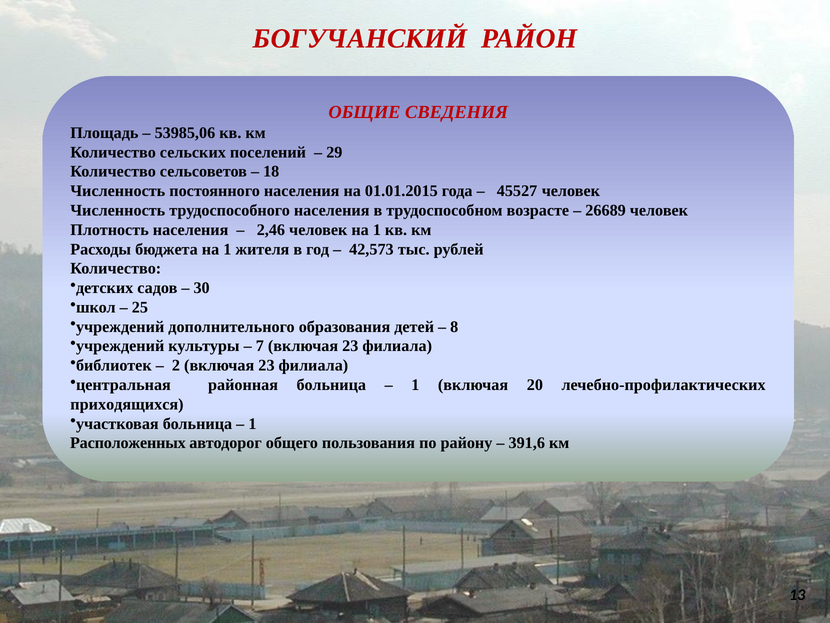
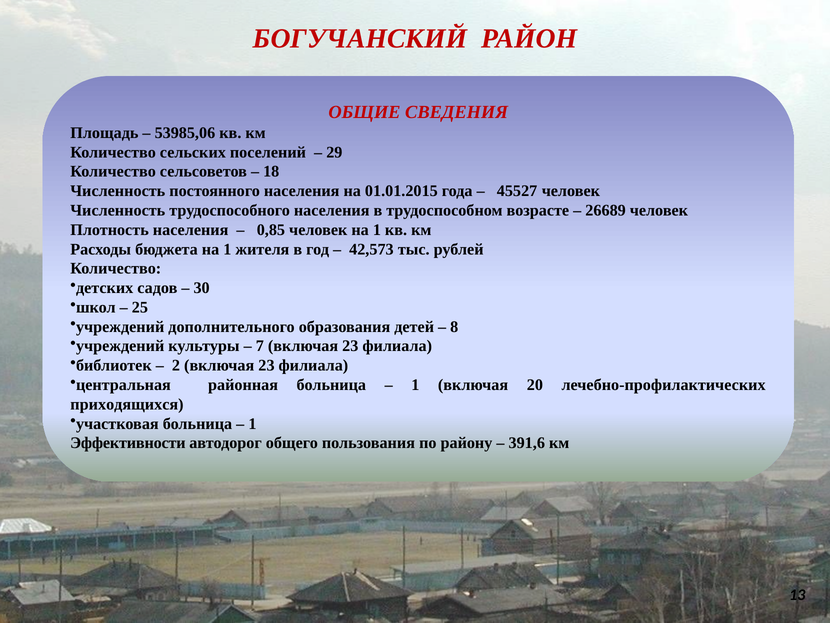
2,46: 2,46 -> 0,85 (271, 230)
Расположенных: Расположенных -> Эффективности (128, 443)
